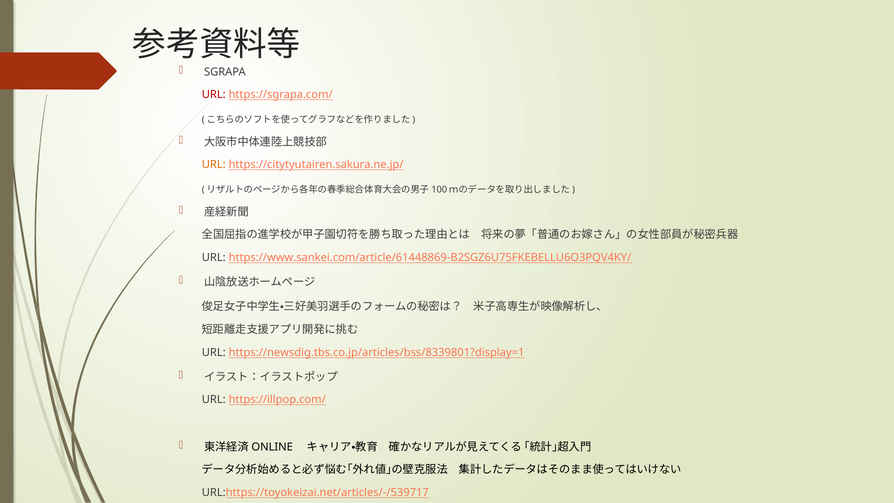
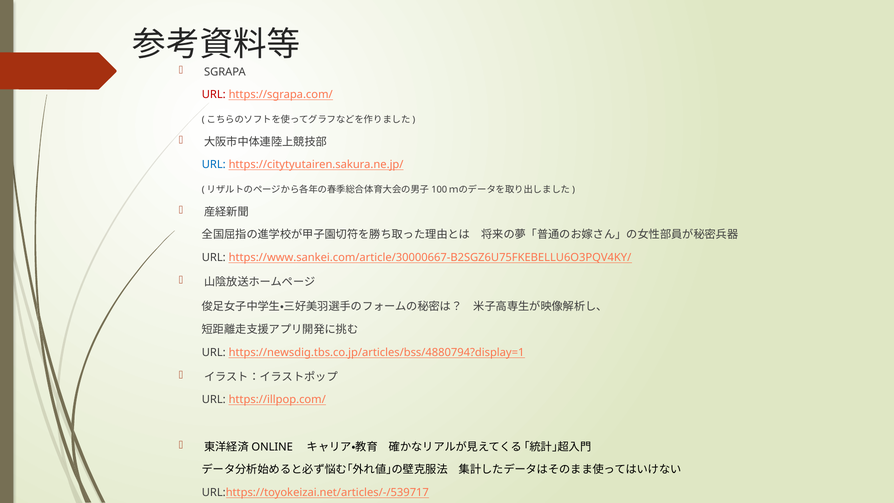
URL colour: orange -> blue (214, 165)
https://www.sankei.com/article/61448869-B2SGZ6U75FKEBELLU6O3PQV4KY/: https://www.sankei.com/article/61448869-B2SGZ6U75FKEBELLU6O3PQV4KY/ -> https://www.sankei.com/article/30000667-B2SGZ6U75FKEBELLU6O3PQV4KY/ (430, 257)
https://newsdig.tbs.co.jp/articles/bss/8339801?display=1: https://newsdig.tbs.co.jp/articles/bss/8339801?display=1 -> https://newsdig.tbs.co.jp/articles/bss/4880794?display=1 (377, 352)
